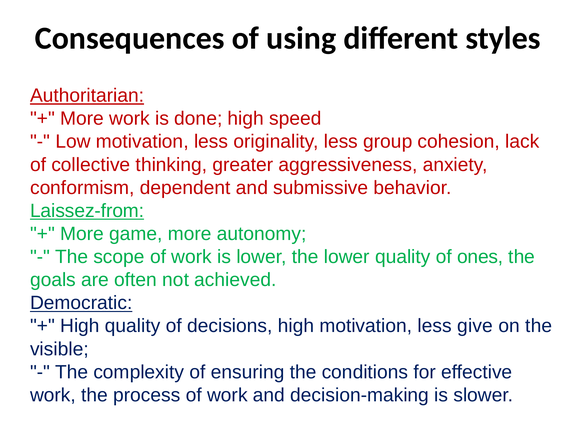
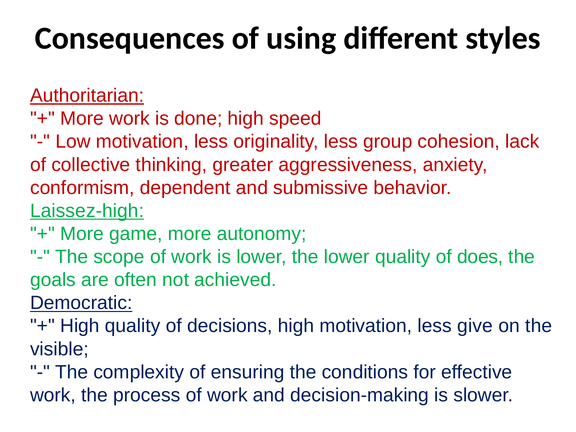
Laissez-from: Laissez-from -> Laissez-high (87, 211)
ones: ones -> does (480, 257)
